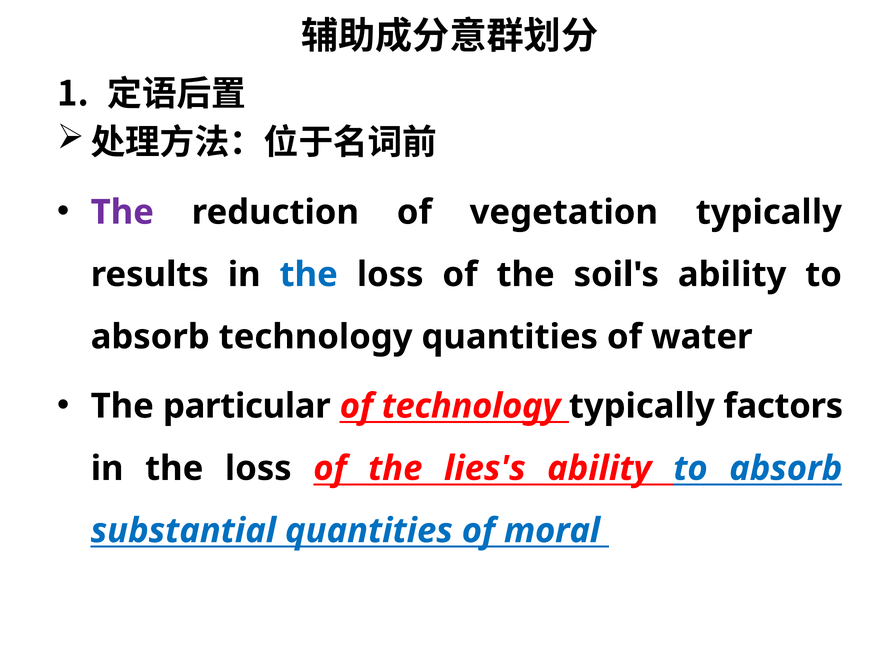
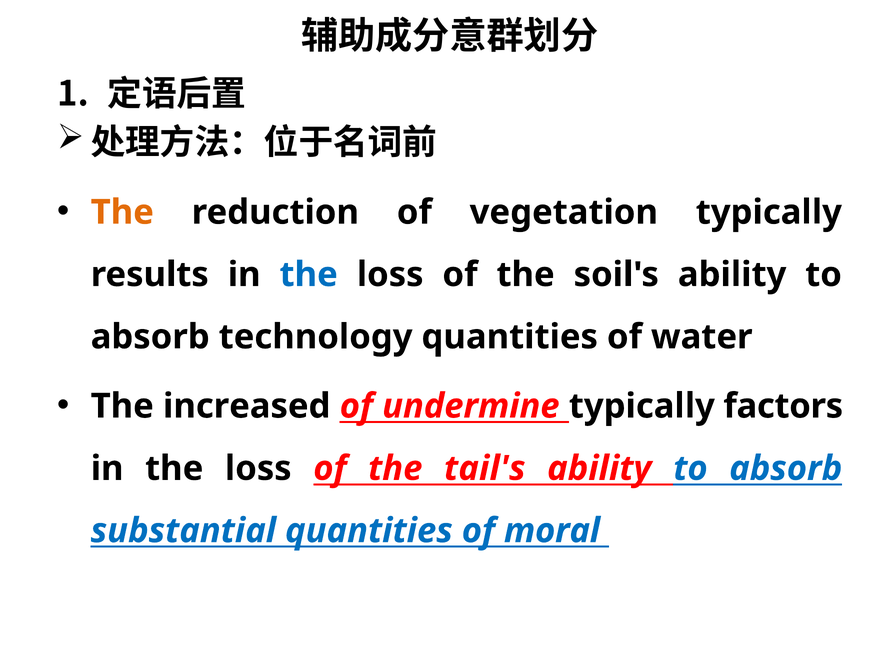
The colour: purple -> orange (122, 212)
particular: particular -> increased (247, 406)
of technology: technology -> undermine (471, 406)
lies's: lies's -> tail's (485, 468)
